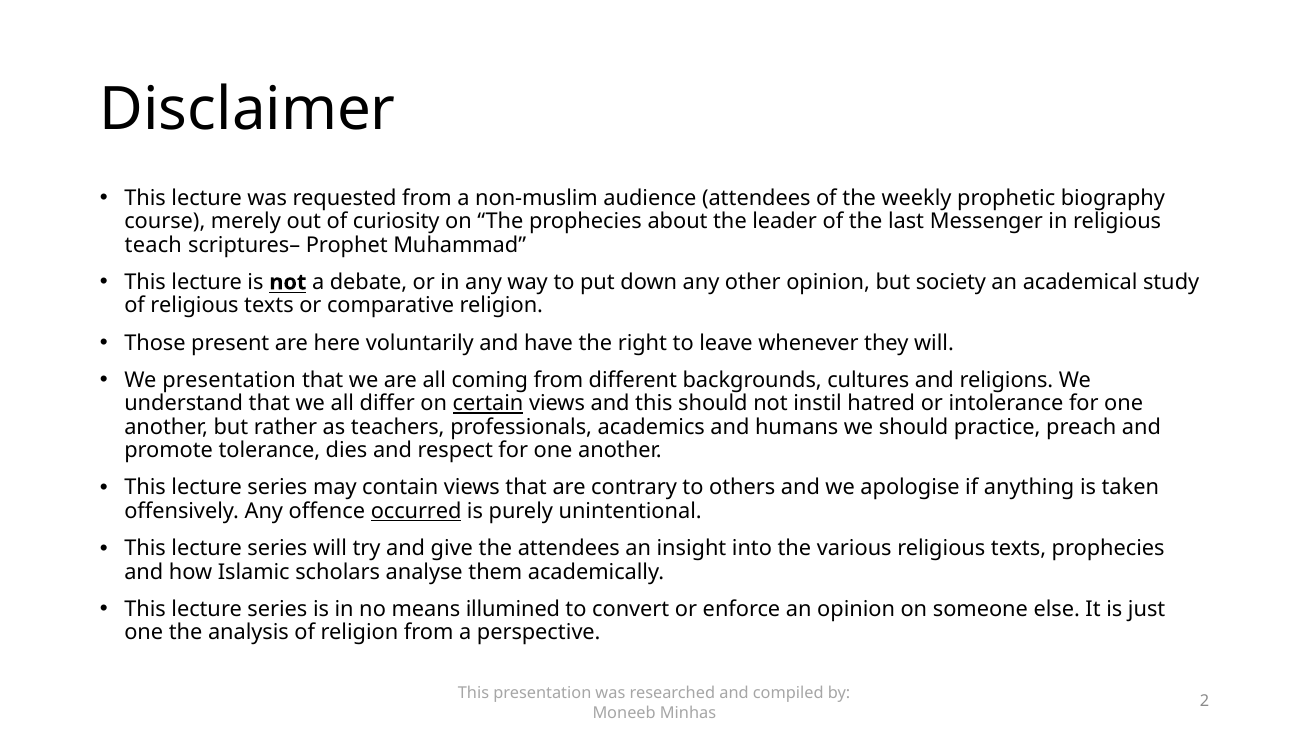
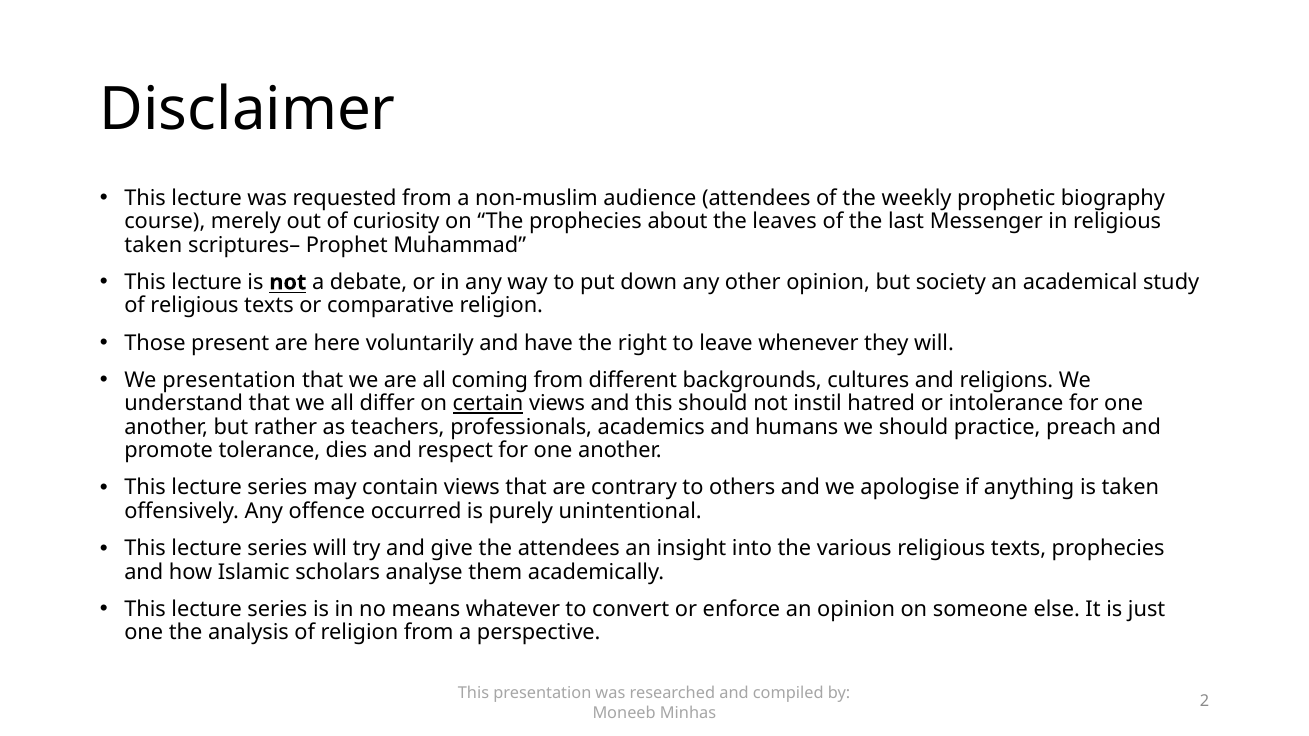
leader: leader -> leaves (785, 222)
teach: teach -> taken (153, 245)
occurred underline: present -> none (416, 512)
illumined: illumined -> whatever (513, 609)
